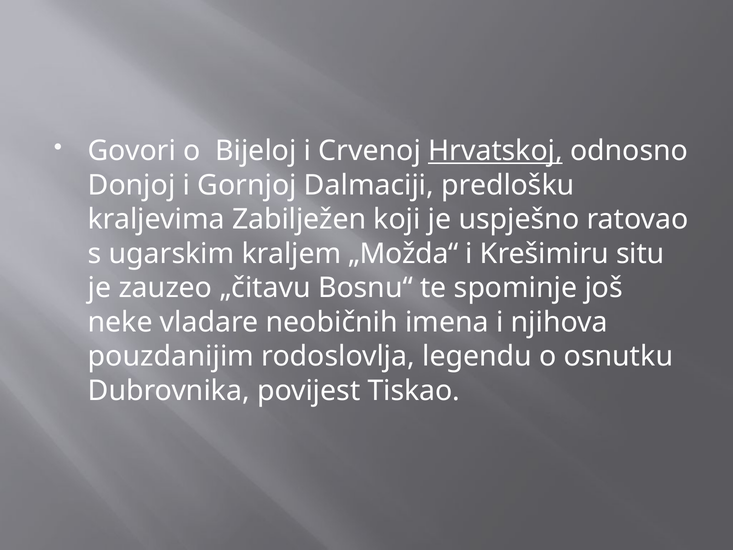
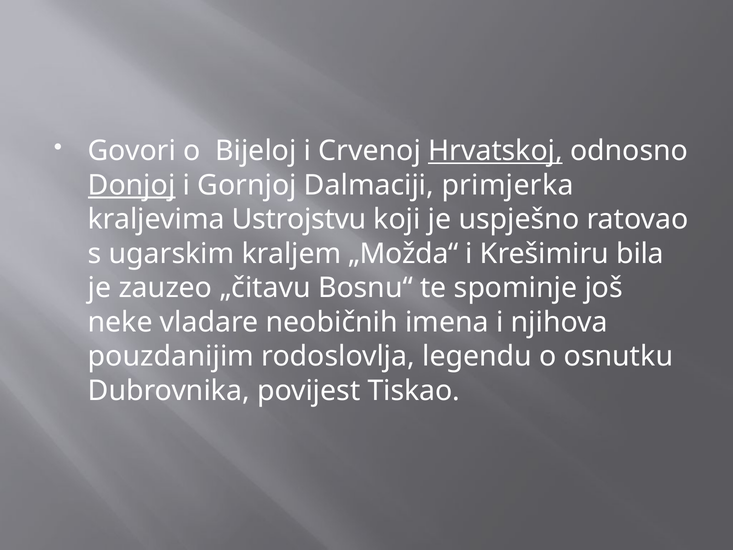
Donjoj underline: none -> present (132, 185)
predlošku: predlošku -> primjerka (508, 185)
Zabilježen: Zabilježen -> Ustrojstvu (299, 219)
situ: situ -> bila (640, 254)
